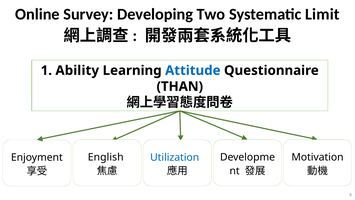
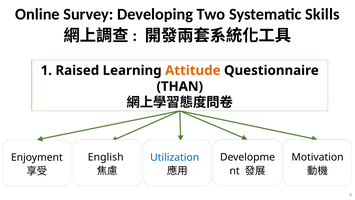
Limit: Limit -> Skills (322, 14)
Ability: Ability -> Raised (77, 70)
Attitude colour: blue -> orange (193, 70)
